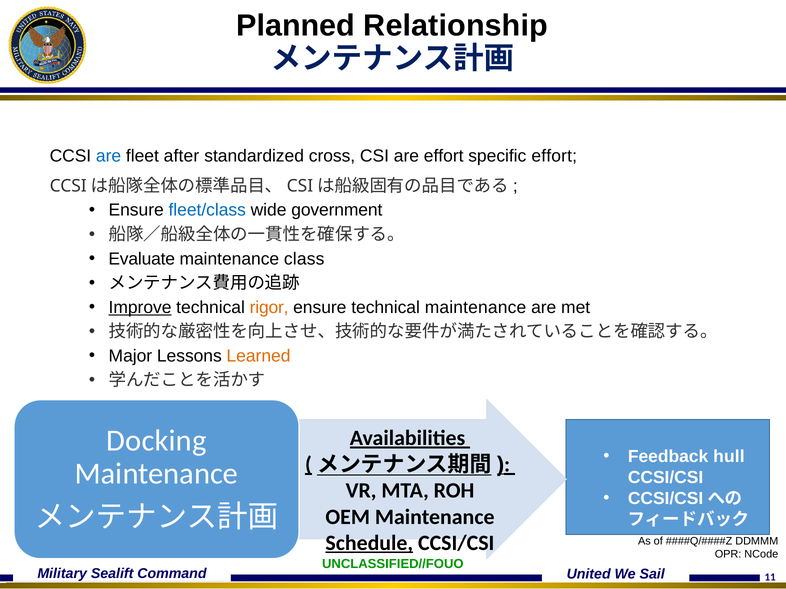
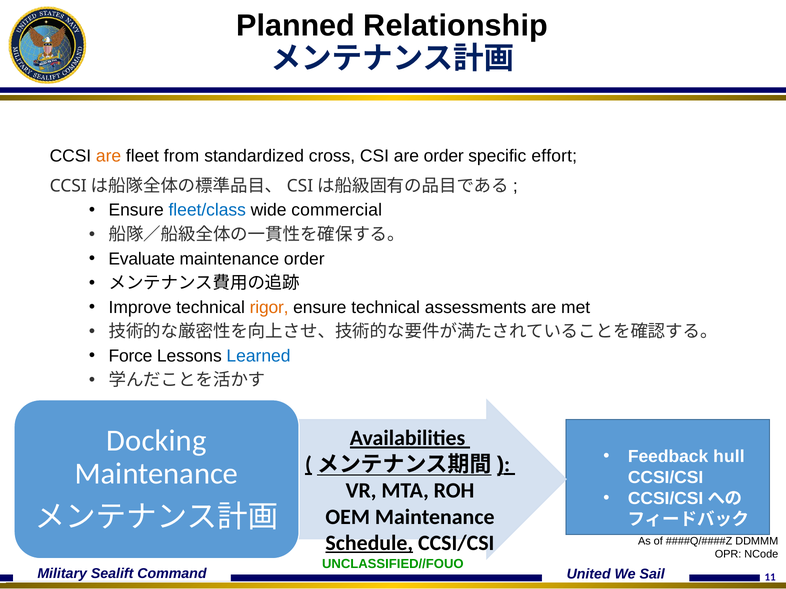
are colour: blue -> orange (109, 156)
after: after -> from (182, 156)
are effort: effort -> order (444, 156)
government: government -> commercial (337, 210)
maintenance class: class -> order (304, 259)
Improve underline: present -> none (140, 308)
technical maintenance: maintenance -> assessments (476, 308)
Major: Major -> Force (130, 356)
Learned colour: orange -> blue (259, 356)
